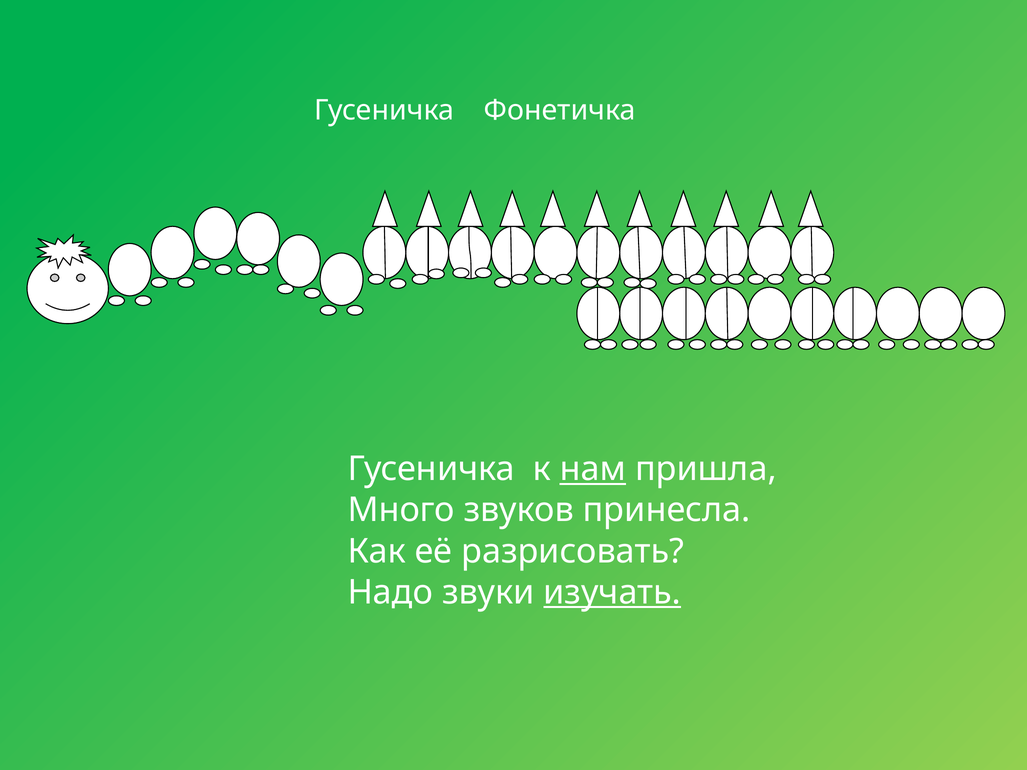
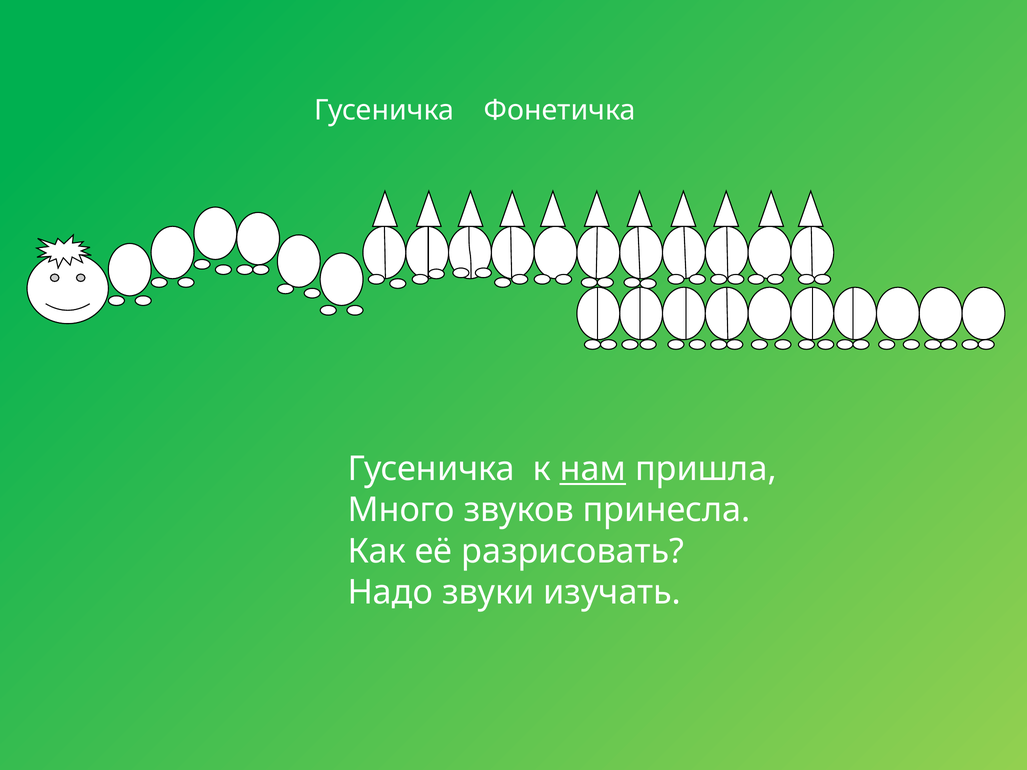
изучать underline: present -> none (612, 592)
